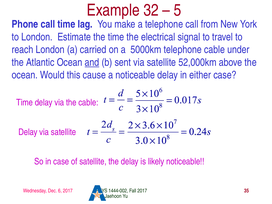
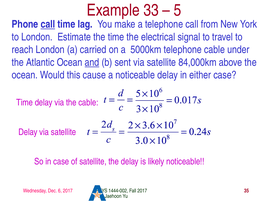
32: 32 -> 33 (151, 10)
call underline: none -> present (48, 24)
52,000km: 52,000km -> 84,000km (197, 62)
